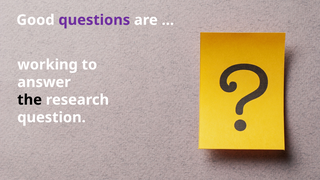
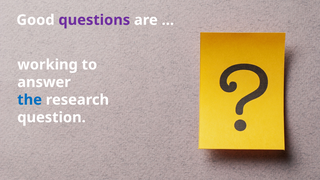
the colour: black -> blue (30, 100)
